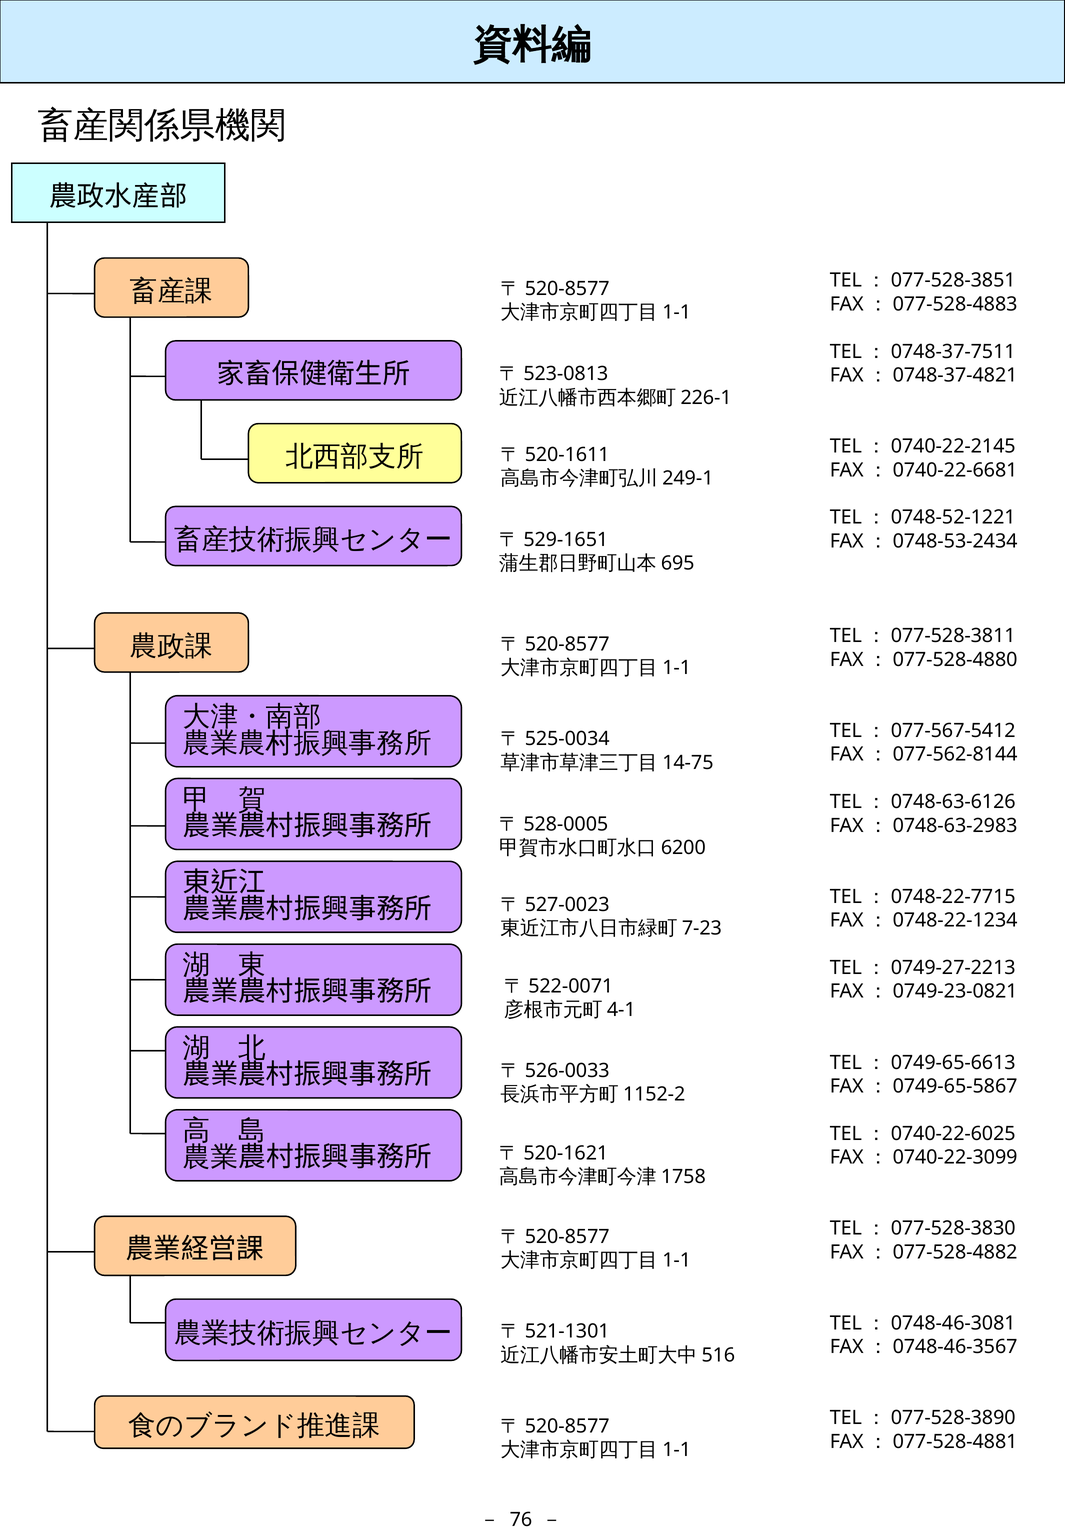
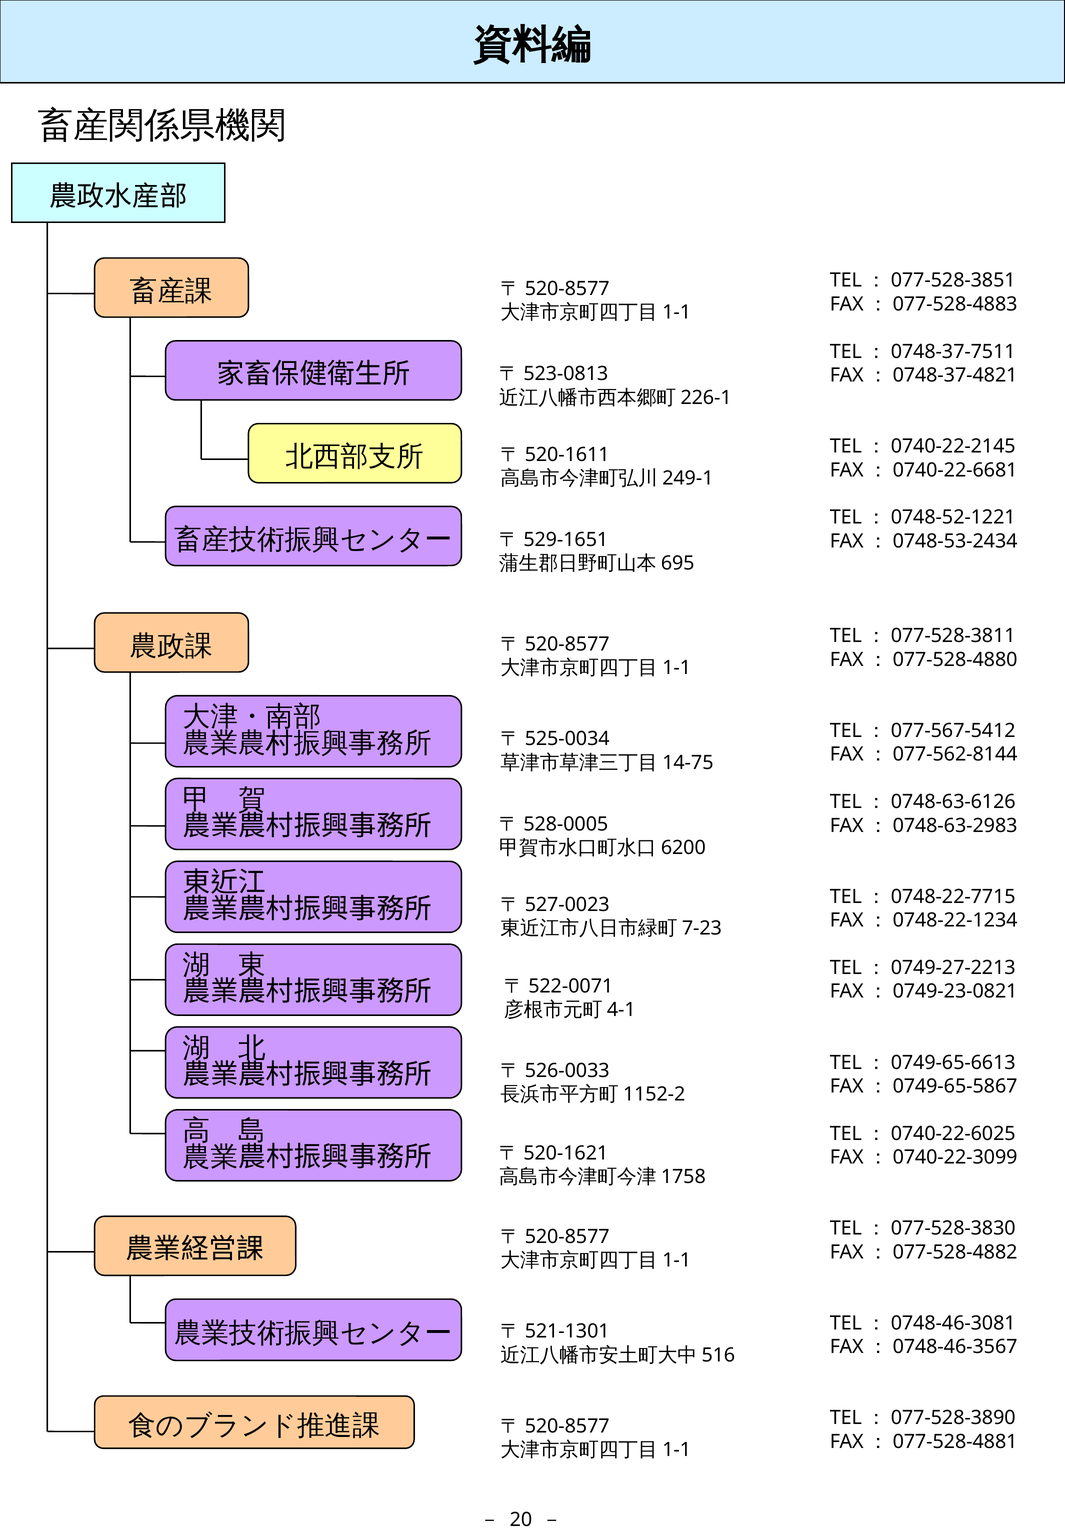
76: 76 -> 20 (521, 1520)
